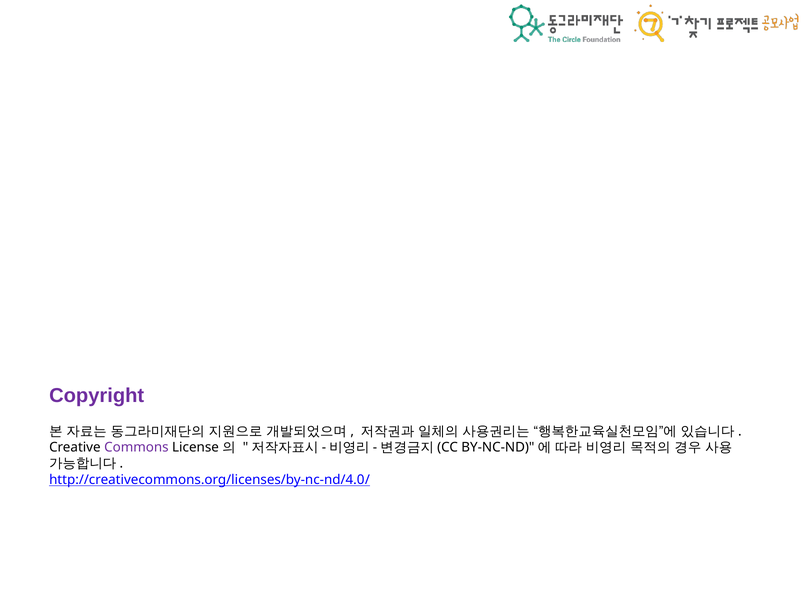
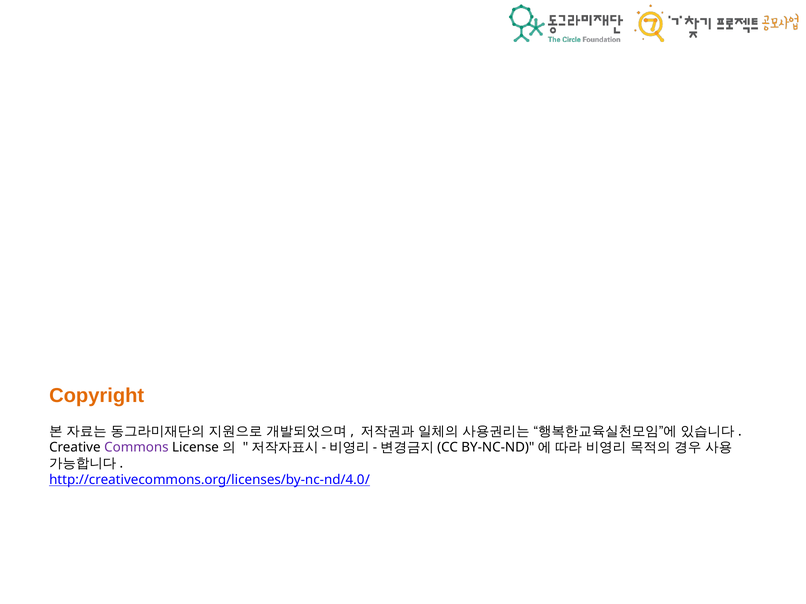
Copyright colour: purple -> orange (97, 396)
